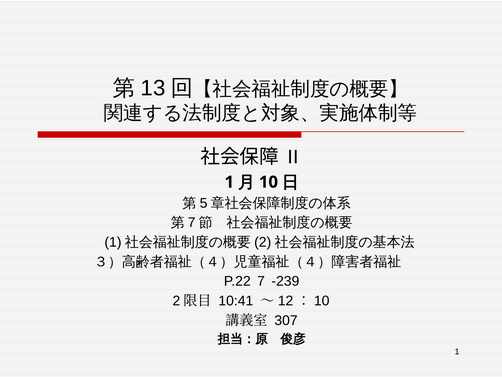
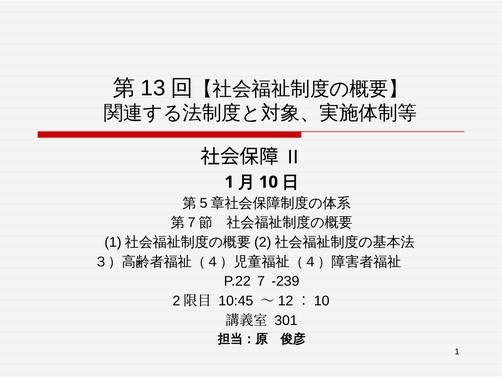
10:41: 10:41 -> 10:45 (236, 301)
307: 307 -> 301 (286, 320)
